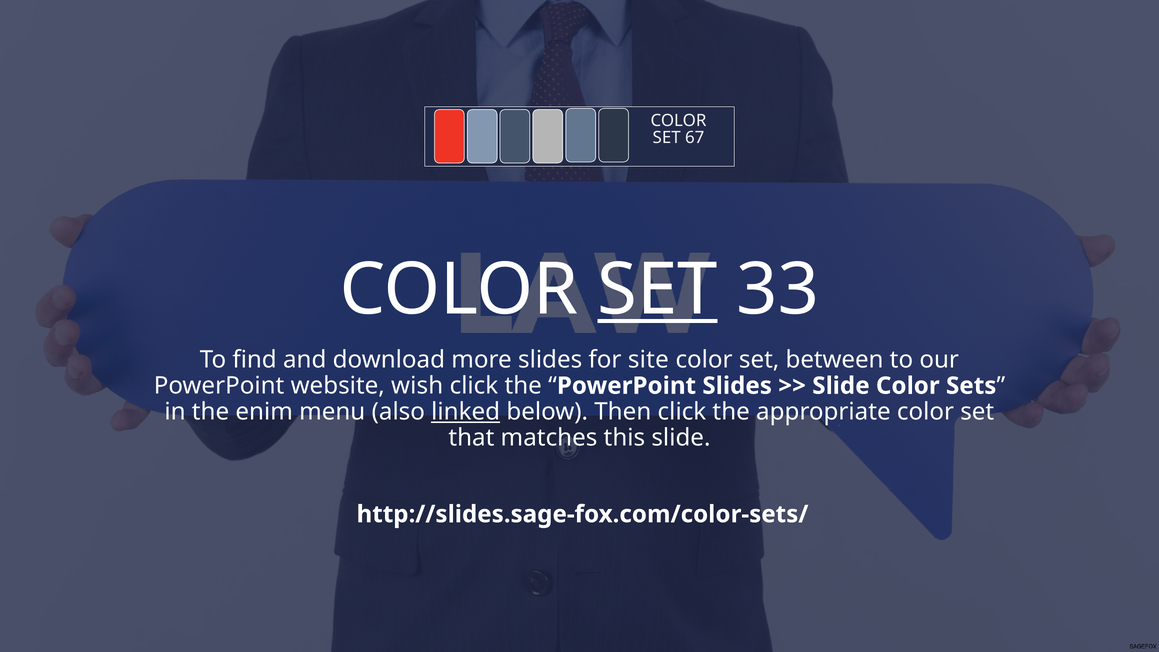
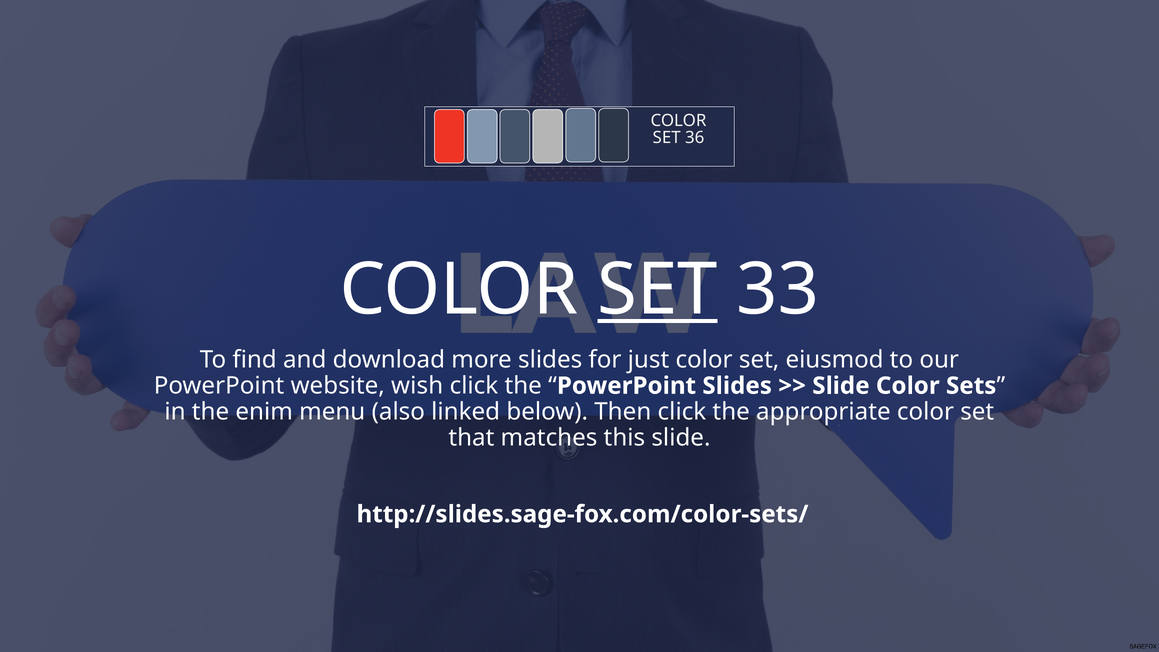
67: 67 -> 36 (695, 138)
site: site -> just (648, 360)
between: between -> eiusmod (835, 360)
linked underline: present -> none (466, 412)
